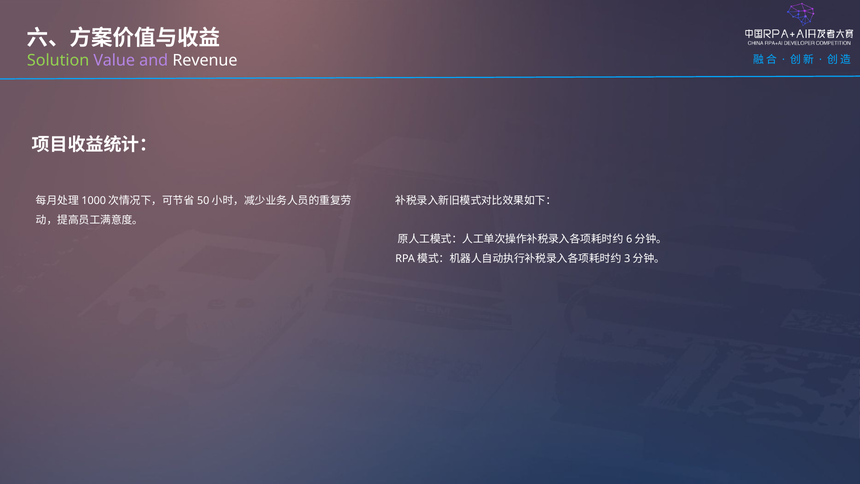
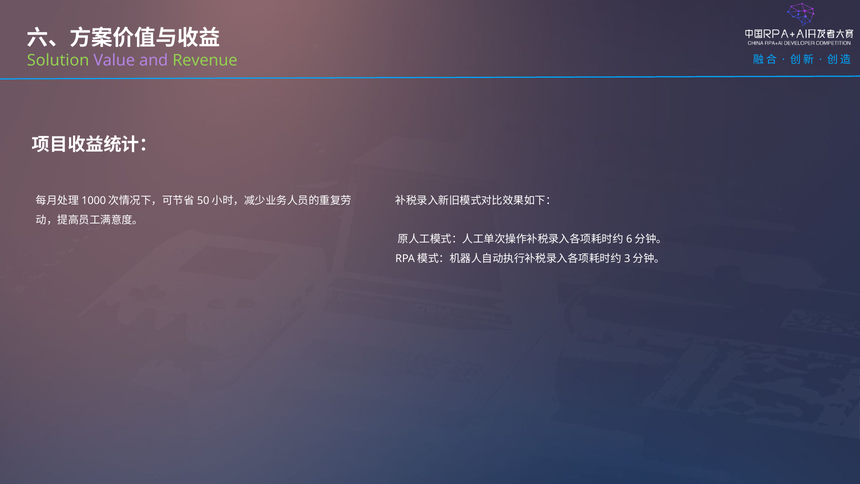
Revenue colour: white -> light green (205, 60)
